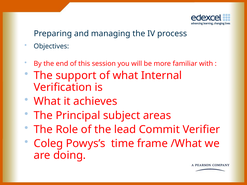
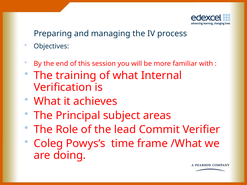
support: support -> training (76, 76)
